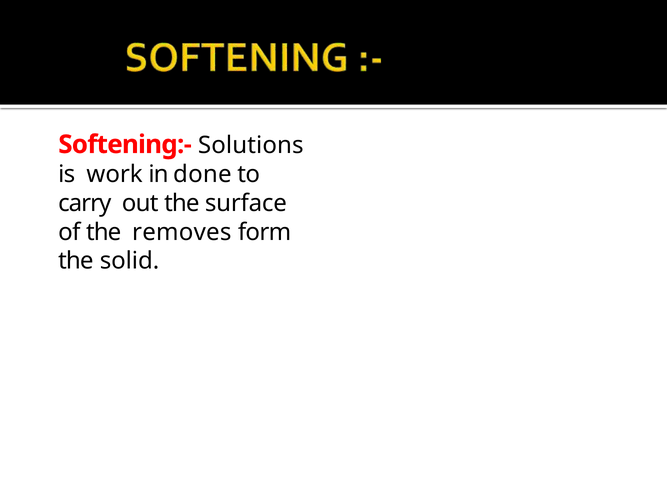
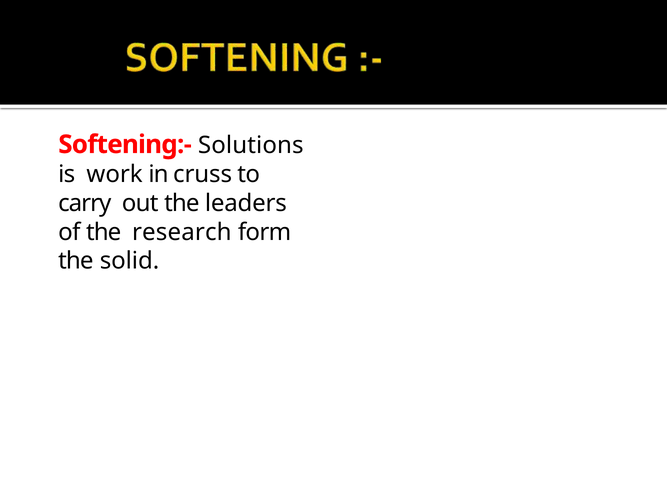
done: done -> cruss (203, 174)
surface: surface -> leaders (246, 203)
removes: removes -> research (182, 232)
